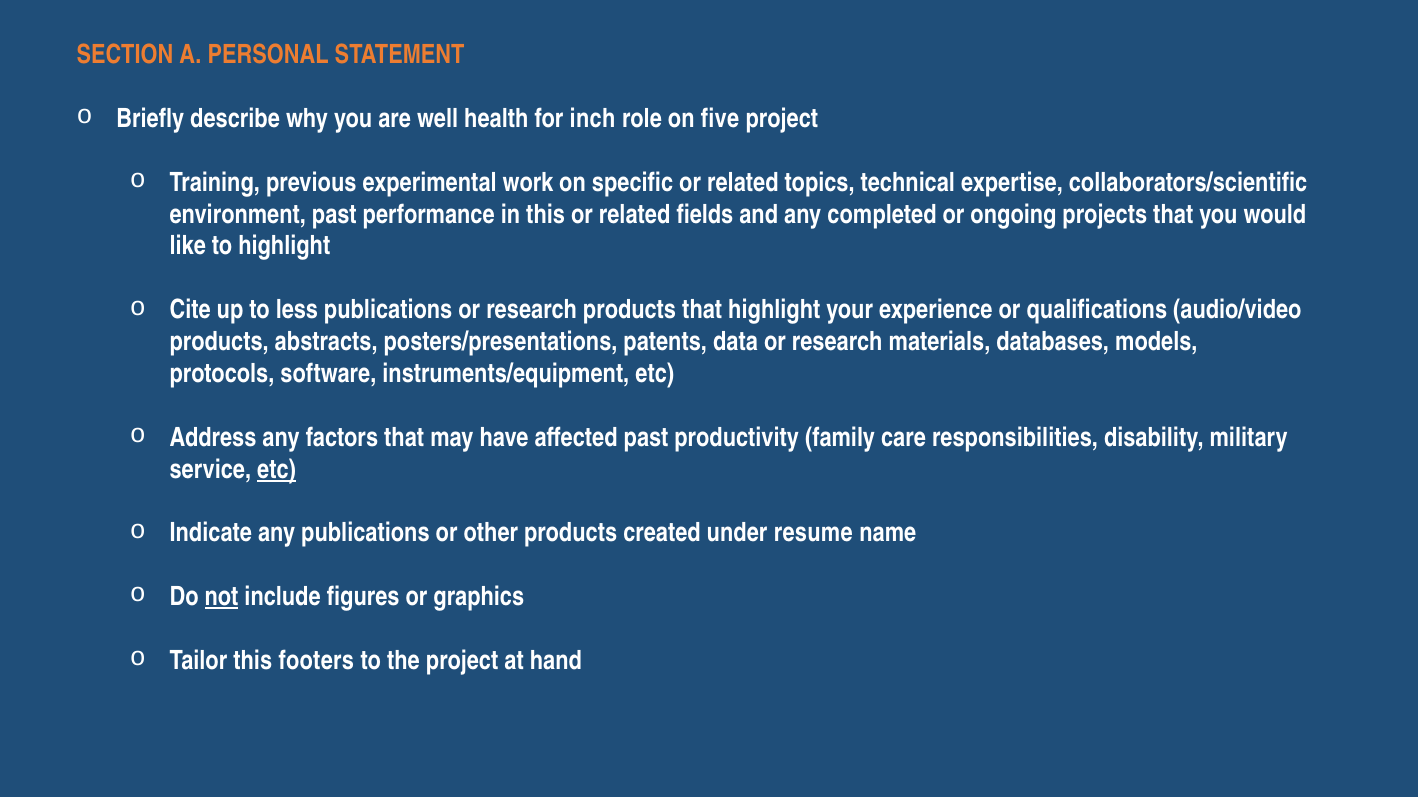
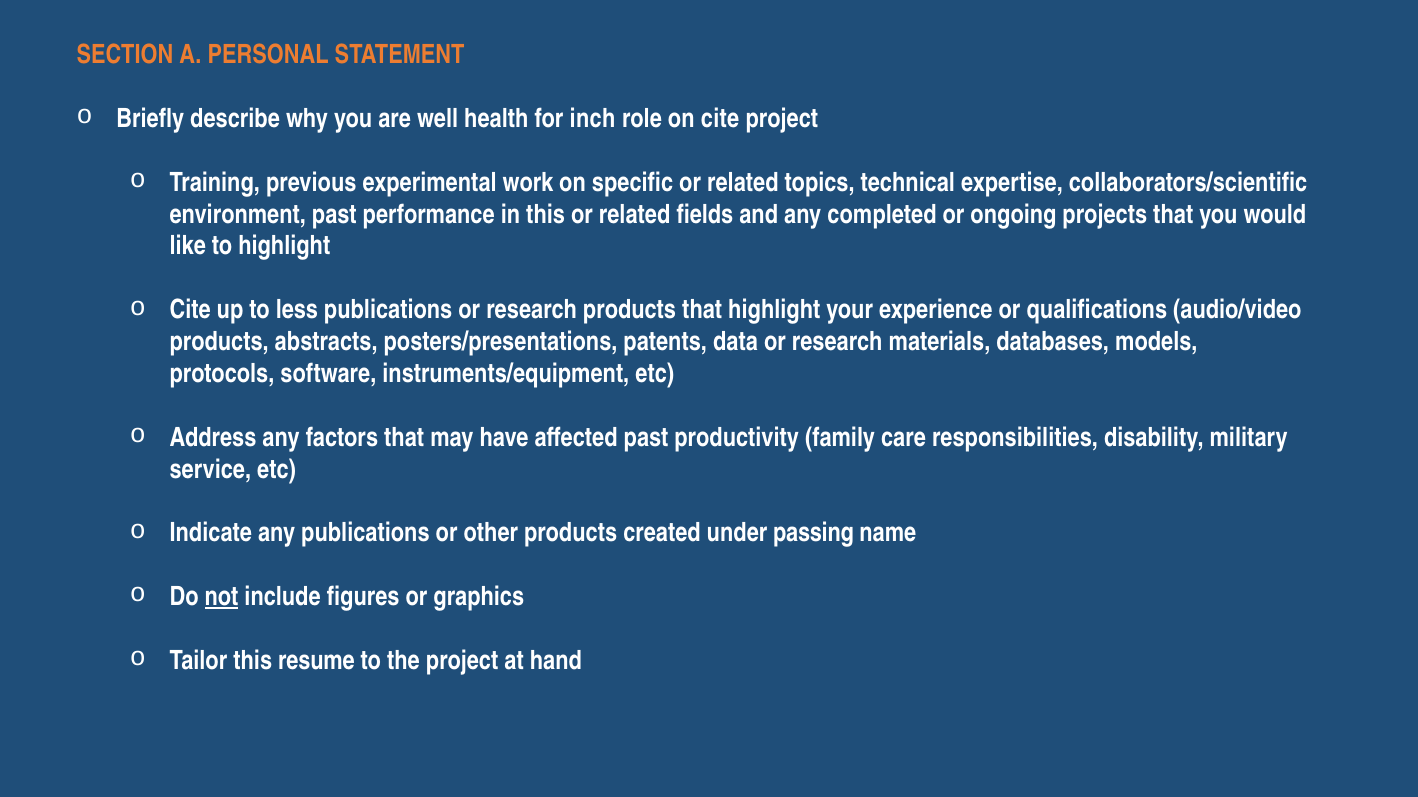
on five: five -> cite (720, 119)
etc underline: present -> none (277, 470)
resume: resume -> passing (814, 533)
footers: footers -> resume (317, 661)
